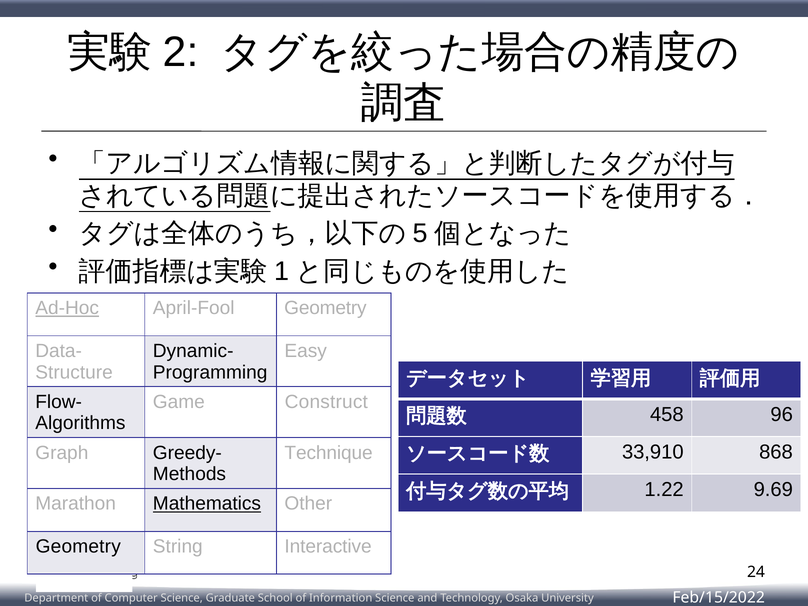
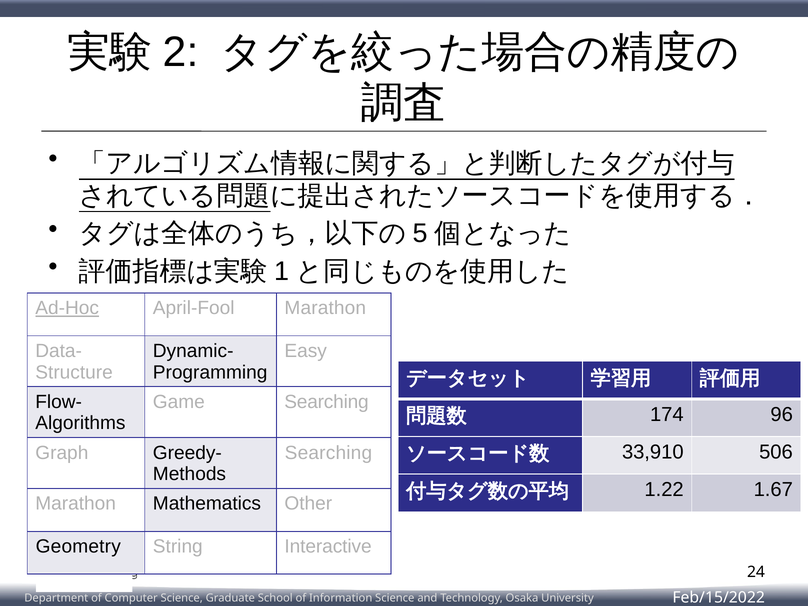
April-Fool Geometry: Geometry -> Marathon (325, 308)
Game Construct: Construct -> Searching (327, 402)
458: 458 -> 174 (667, 415)
Technique: Technique -> Searching (328, 453)
868: 868 -> 506 (776, 452)
9.69: 9.69 -> 1.67 (773, 490)
Mathematics underline: present -> none (207, 504)
